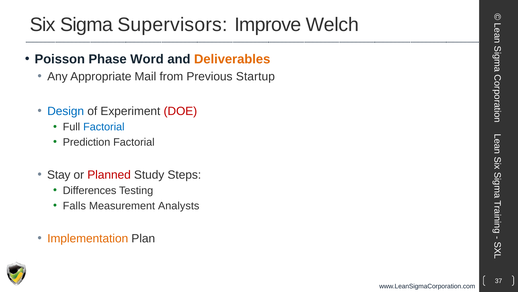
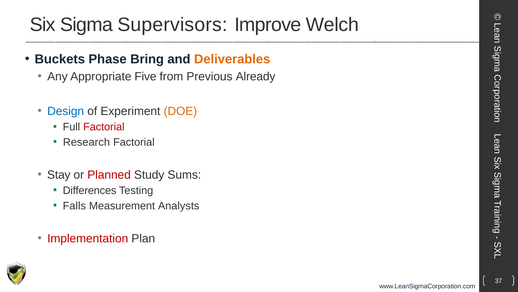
Poisson: Poisson -> Buckets (60, 59)
Word: Word -> Bring (147, 59)
Mail: Mail -> Five (145, 76)
Startup: Startup -> Already (256, 76)
DOE colour: red -> orange (180, 111)
Factorial colour: blue -> red (104, 127)
Prediction: Prediction -> Research (86, 142)
Steps: Steps -> Sums (184, 175)
Implementation colour: orange -> red (88, 238)
